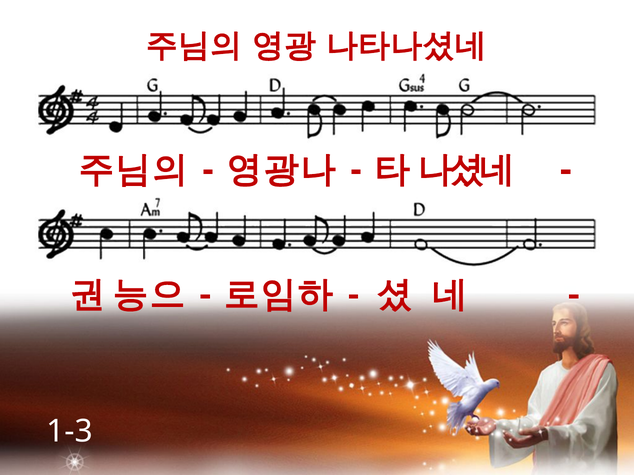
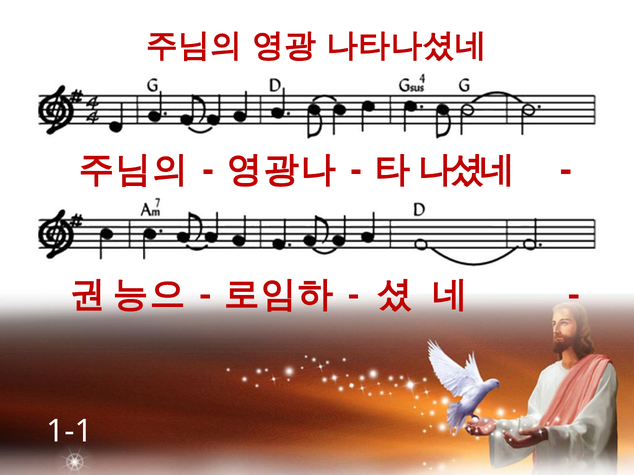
1-3: 1-3 -> 1-1 (69, 432)
